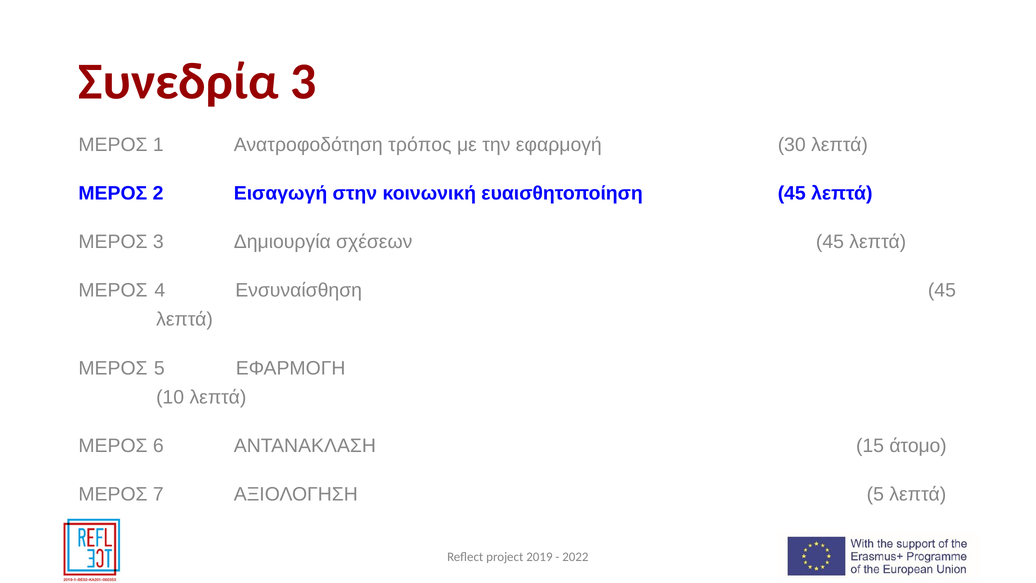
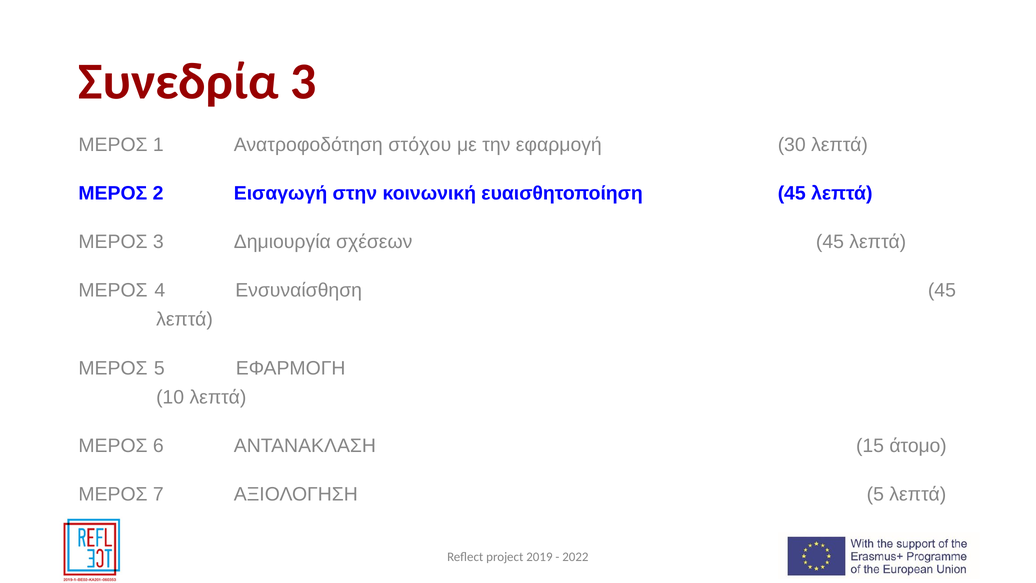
τρόπος: τρόπος -> στόχου (420, 145)
